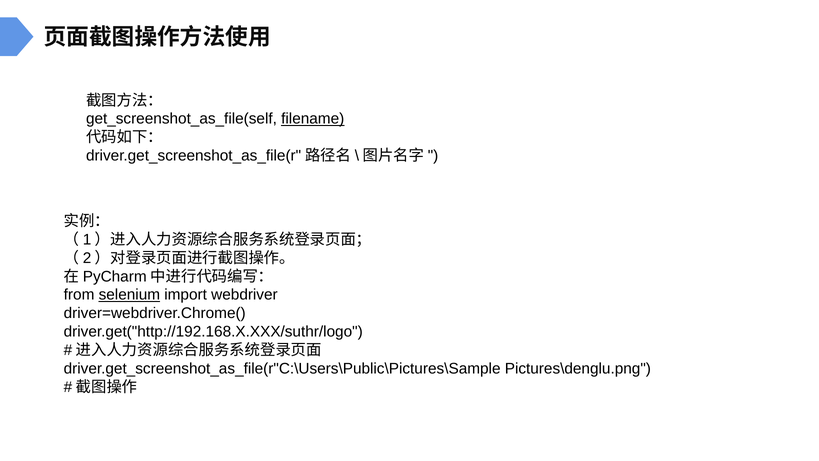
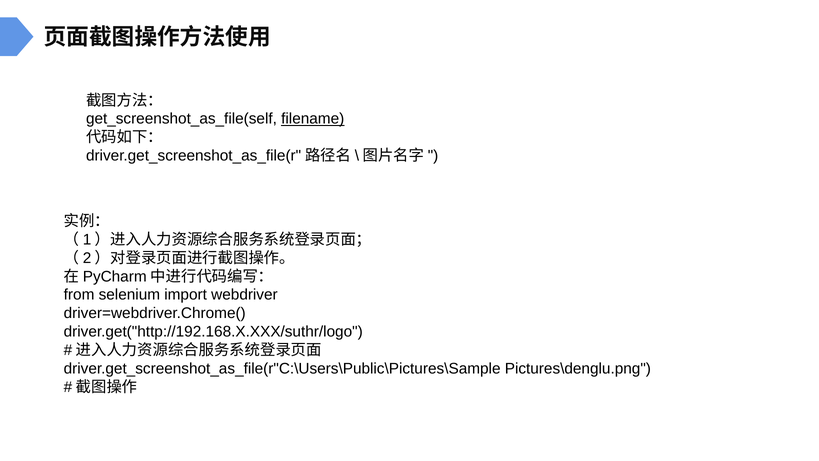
selenium underline: present -> none (129, 295)
